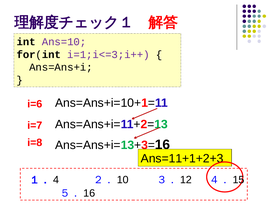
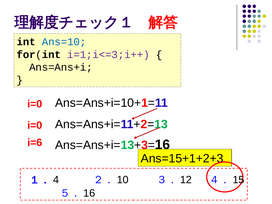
Ans=10 colour: purple -> blue (64, 42)
i=6: i=6 -> i=0 (35, 104)
i=7: i=7 -> i=0 (35, 125)
i=8: i=8 -> i=6 (35, 143)
Ans=11+1+2+3: Ans=11+1+2+3 -> Ans=15+1+2+3 (182, 159)
